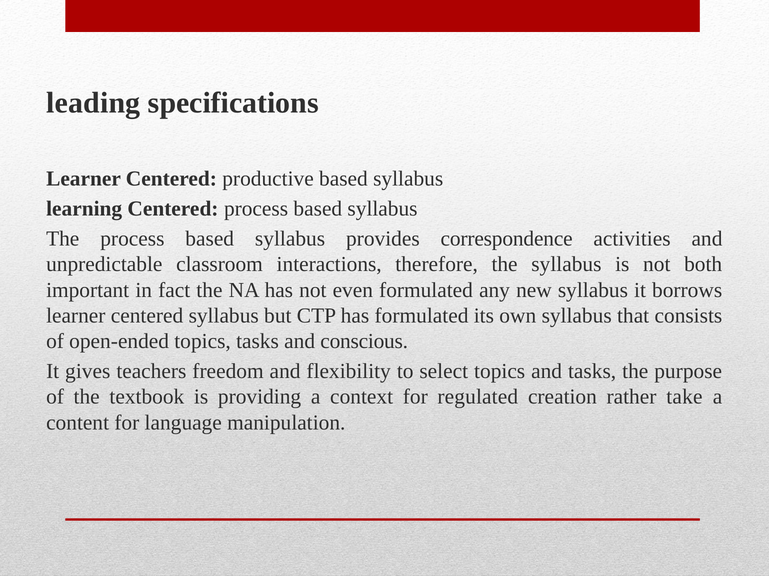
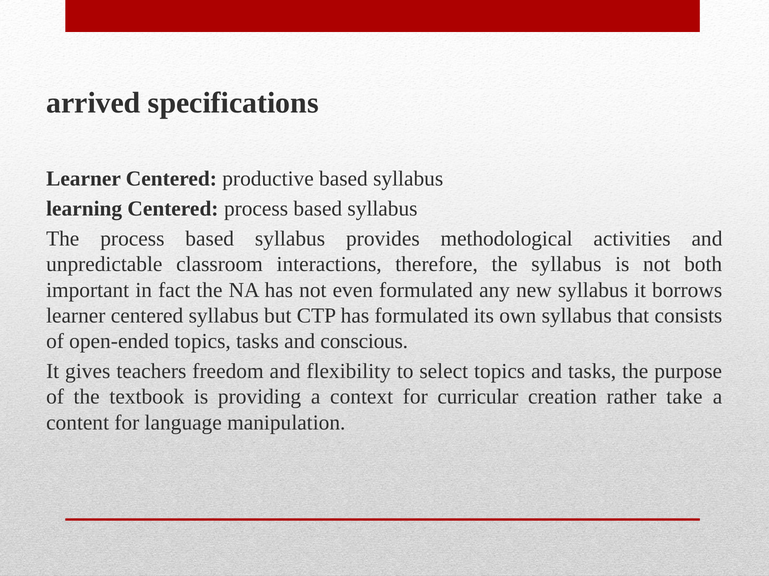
leading: leading -> arrived (93, 103)
correspondence: correspondence -> methodological (507, 239)
regulated: regulated -> curricular (478, 397)
